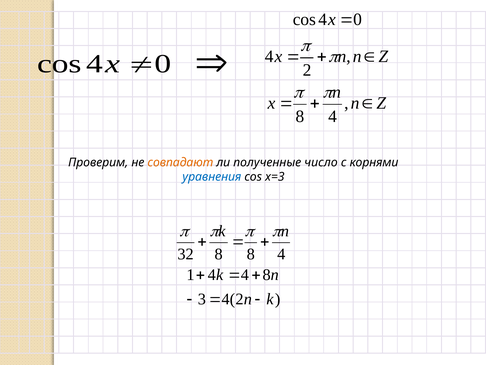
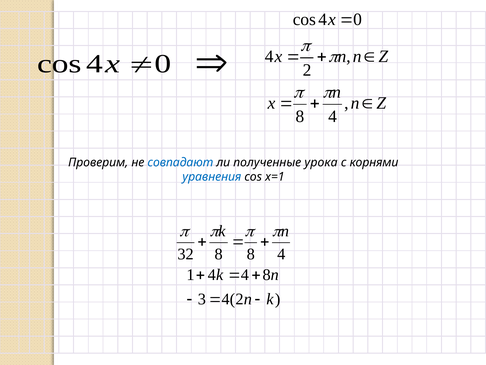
совпадают colour: orange -> blue (180, 162)
число: число -> урока (321, 162)
x=3: x=3 -> x=1 (275, 177)
